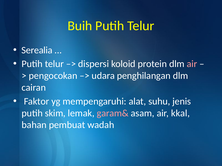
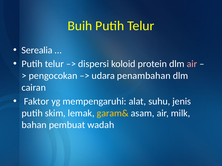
penghilangan: penghilangan -> penambahan (144, 76)
garam& colour: pink -> yellow (113, 113)
kkal: kkal -> milk (181, 113)
